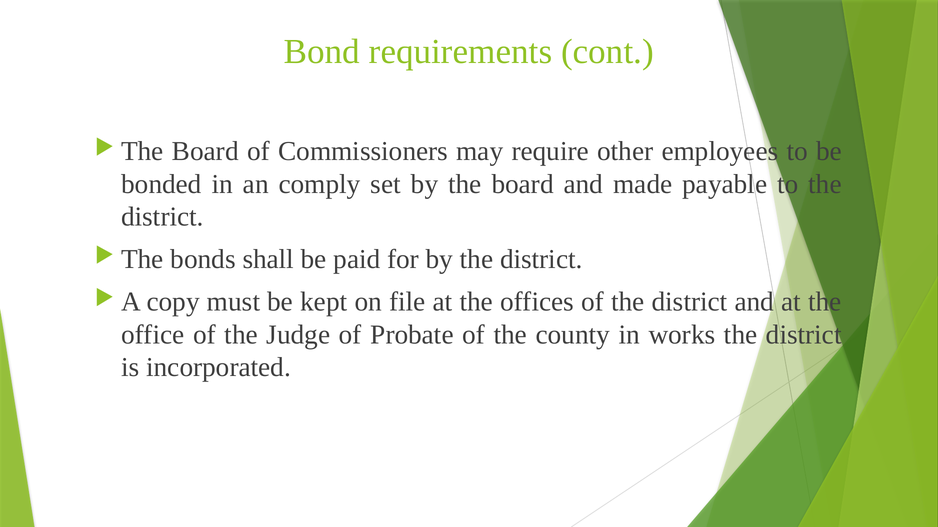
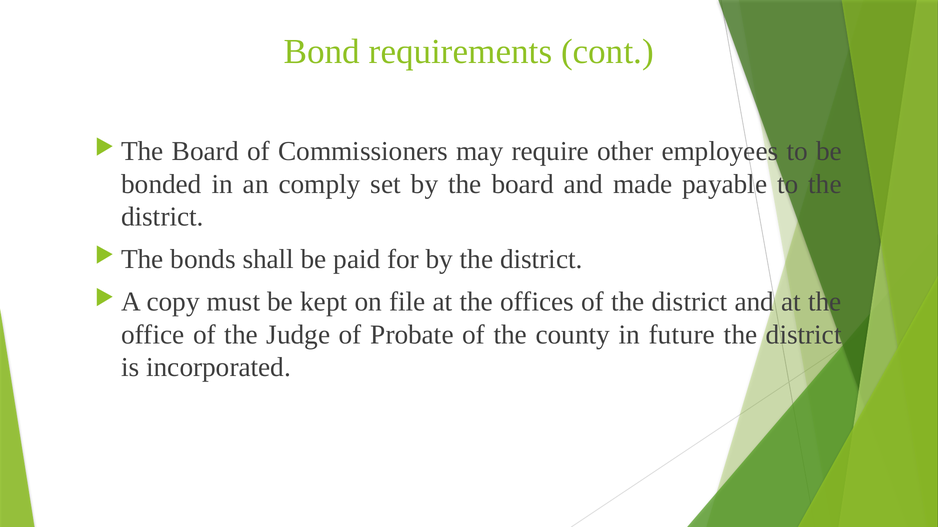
works: works -> future (682, 335)
